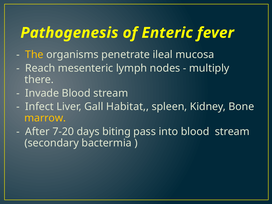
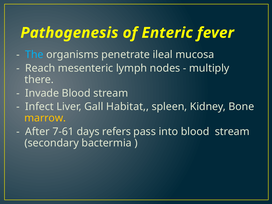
The colour: yellow -> light blue (34, 55)
7-20: 7-20 -> 7-61 (63, 132)
biting: biting -> refers (117, 132)
